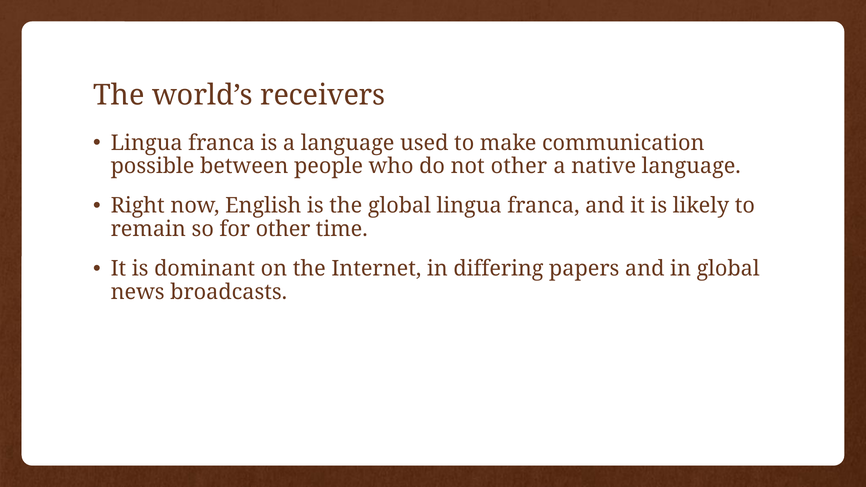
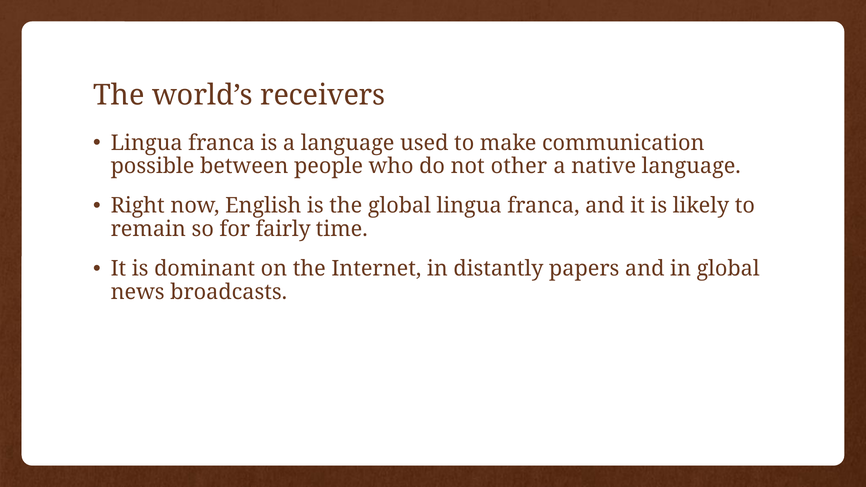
for other: other -> fairly (283, 229)
differing: differing -> distantly (498, 269)
